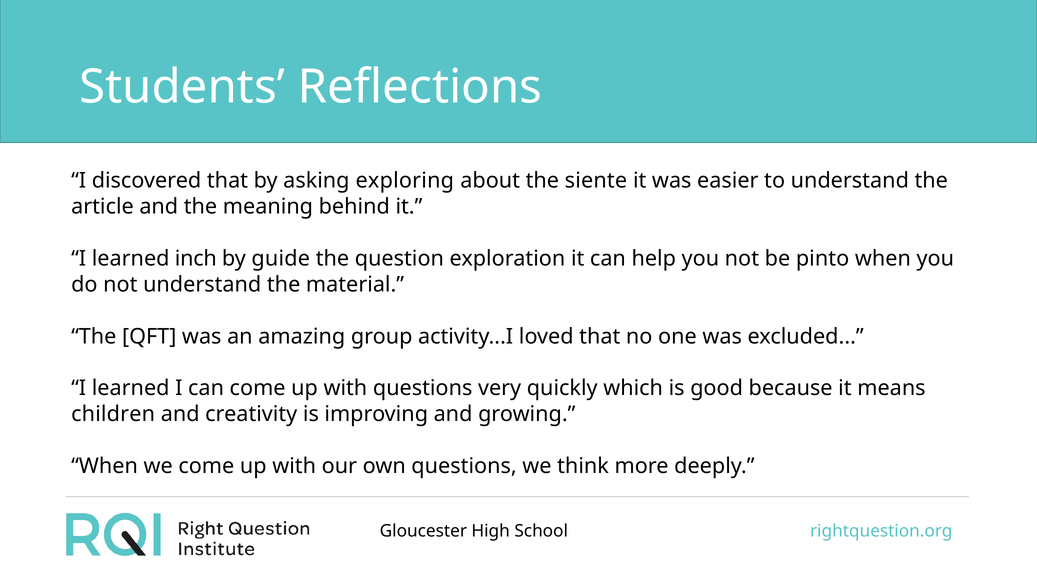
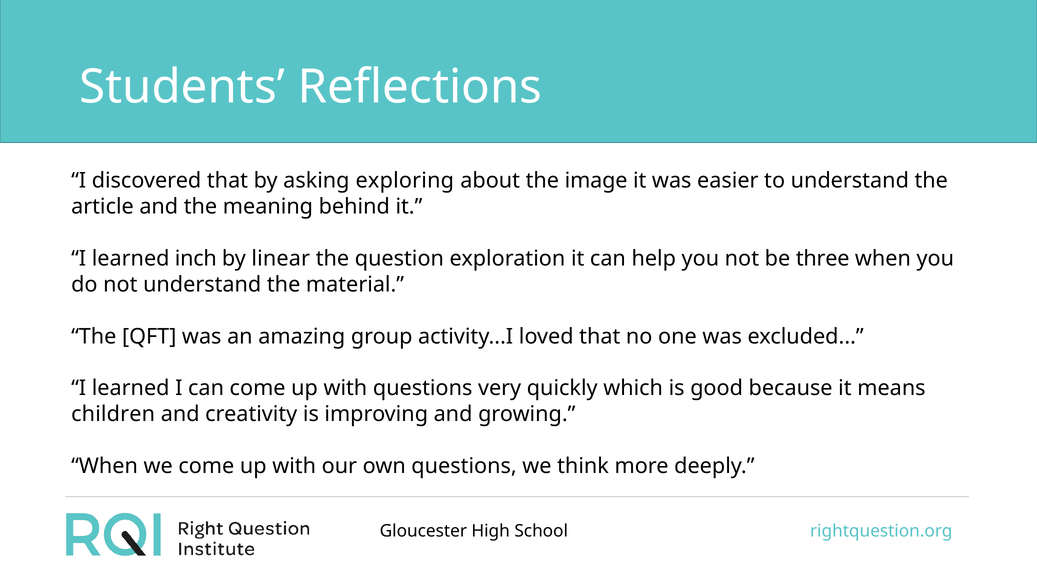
siente: siente -> image (596, 180)
guide: guide -> linear (281, 258)
pinto: pinto -> three (823, 258)
